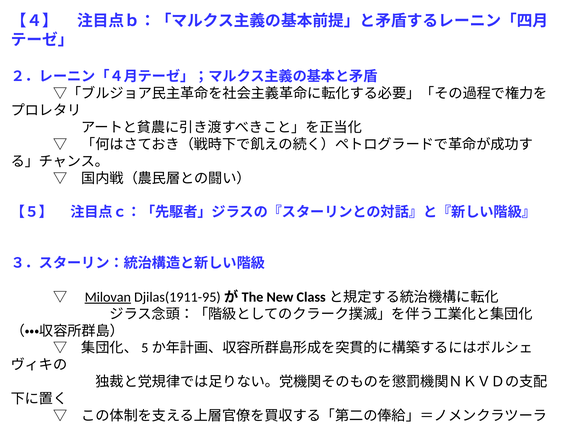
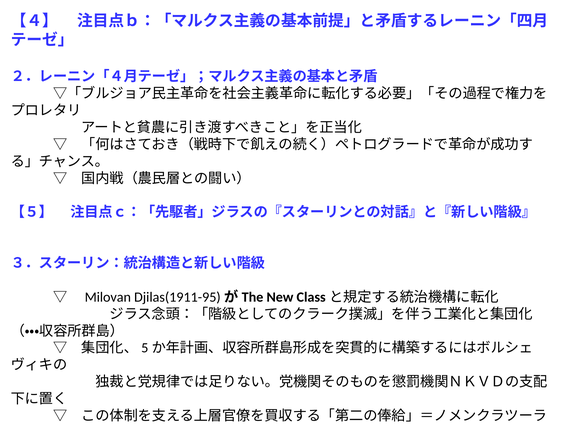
Milovan underline: present -> none (108, 297)
